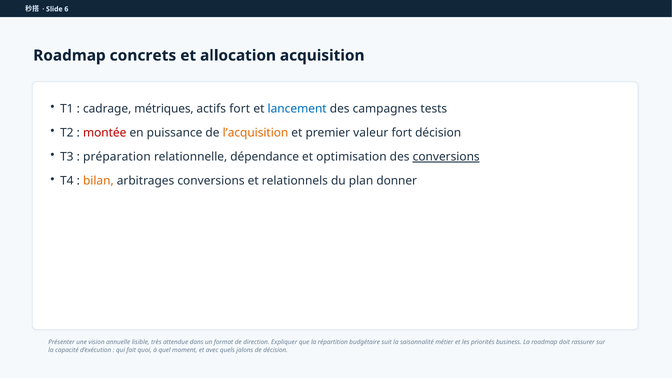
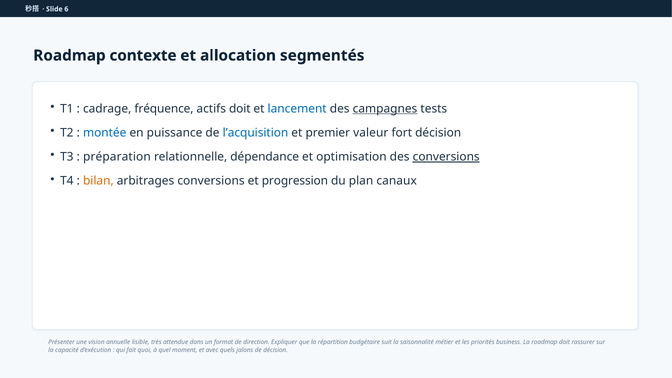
concrets: concrets -> contexte (143, 56)
acquisition: acquisition -> segmentés (322, 56)
métriques: métriques -> fréquence (164, 109)
actifs fort: fort -> doit (240, 109)
campagnes underline: none -> present (385, 109)
montée colour: red -> blue (105, 133)
l’acquisition colour: orange -> blue (256, 133)
relationnels: relationnels -> progression (295, 181)
donner: donner -> canaux (397, 181)
